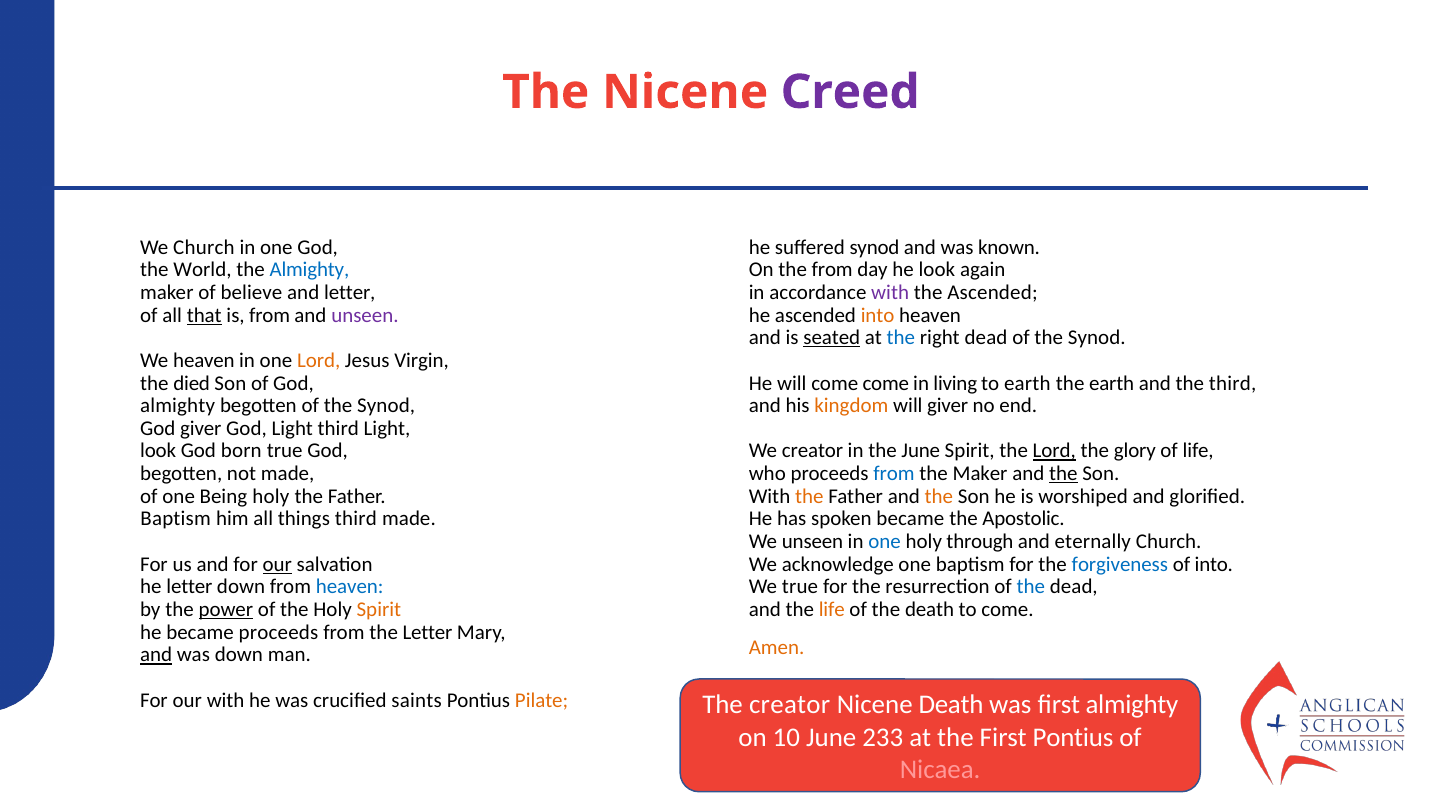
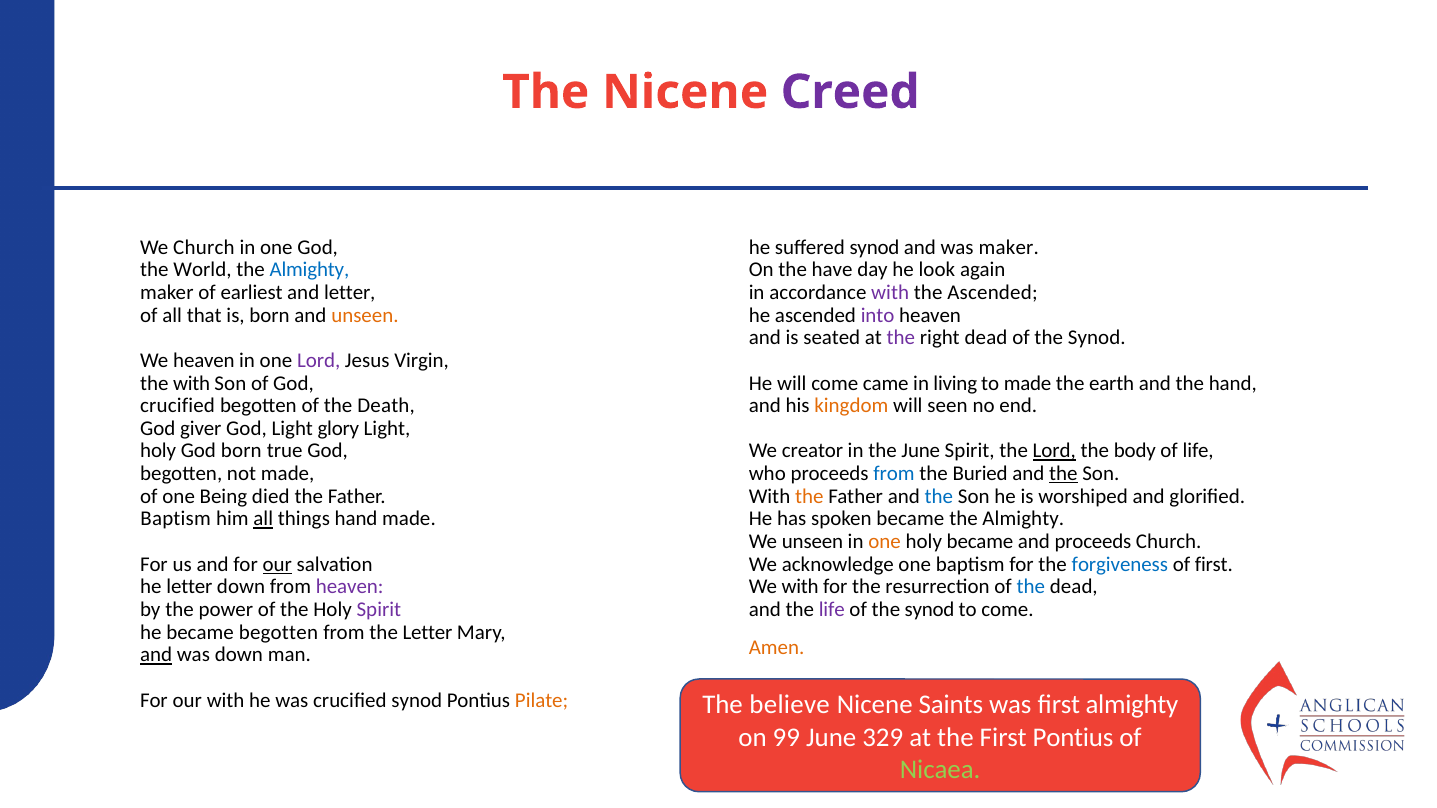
was known: known -> maker (1009, 247)
the from: from -> have (832, 270)
believe: believe -> earliest (252, 293)
that underline: present -> none (204, 315)
is from: from -> born (270, 315)
unseen colour: purple -> orange (365, 315)
into colour: orange -> purple (878, 315)
seated underline: present -> none (832, 338)
the colour: blue -> purple (901, 338)
Lord colour: orange -> purple (319, 361)
the died: died -> with (192, 383)
come come: come -> came (886, 383)
to earth: earth -> made (1028, 383)
the third: third -> hand (1233, 383)
almighty: almighty -> crucified (178, 406)
begotten of the Synod: Synod -> Death (386, 406)
will giver: giver -> seen (948, 406)
Light third: third -> glory (338, 429)
look: look -> holy (158, 451)
glory: glory -> body (1135, 451)
the Maker: Maker -> Buried (980, 474)
Being holy: holy -> died (271, 497)
the colour: orange -> blue (939, 497)
all underline: none -> present (263, 519)
things third: third -> hand (356, 519)
Apostolic: Apostolic -> Almighty (1023, 519)
one colour: blue -> orange (885, 542)
holy through: through -> became (980, 542)
and eternally: eternally -> proceeds (1093, 542)
of into: into -> first (1214, 565)
heaven colour: blue -> purple (350, 587)
We true: true -> with (800, 587)
power underline: present -> none (226, 610)
Spirit colour: orange -> purple (379, 610)
life colour: orange -> purple (832, 610)
death: death -> synod (930, 610)
became proceeds: proceeds -> begotten (278, 633)
crucified saints: saints -> synod (417, 700)
The creator: creator -> believe (790, 705)
Nicene Death: Death -> Saints (951, 705)
10: 10 -> 99 (786, 738)
233: 233 -> 329 (883, 738)
Nicaea colour: pink -> light green (940, 770)
